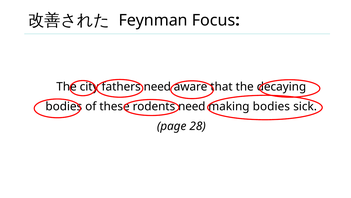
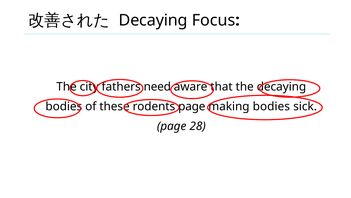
Feynman: Feynman -> Decaying (153, 20)
need: need -> page (192, 106)
